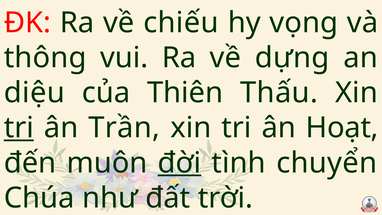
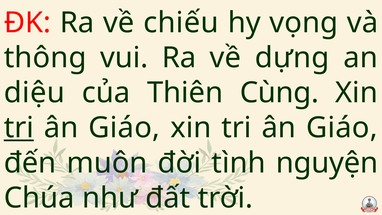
Thấu: Thấu -> Cùng (279, 93)
Trần: Trần -> Giáo (124, 128)
Hoạt: Hoạt -> Giáo (342, 128)
đời underline: present -> none (179, 163)
chuyển: chuyển -> nguyện (327, 163)
